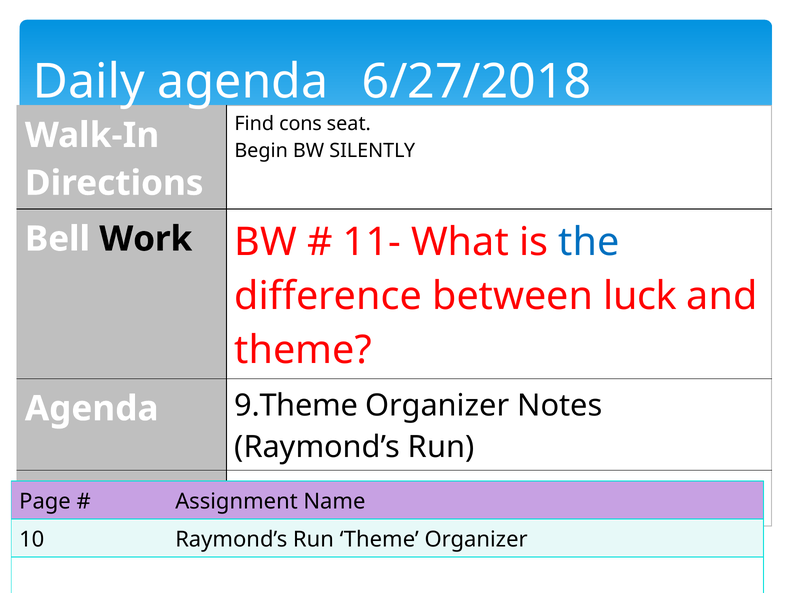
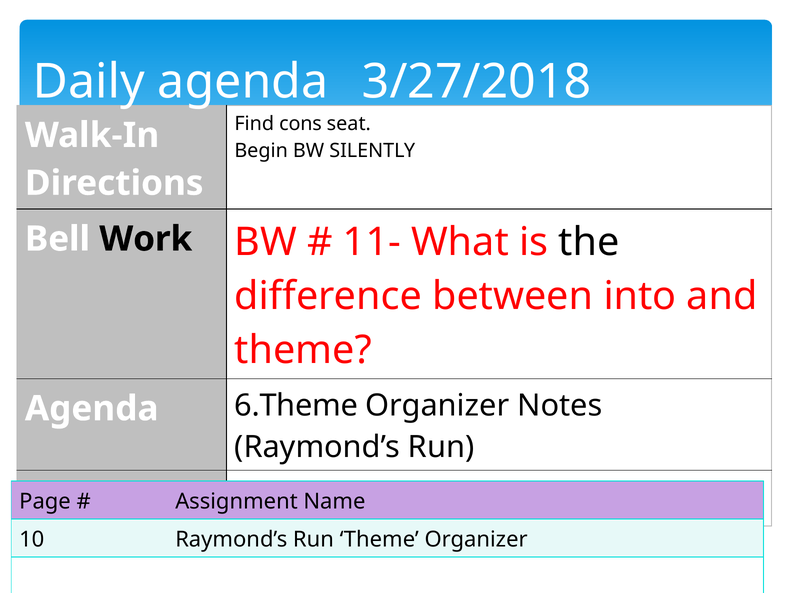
6/27/2018: 6/27/2018 -> 3/27/2018 (477, 82)
the colour: blue -> black (589, 242)
luck: luck -> into (640, 296)
9.Theme: 9.Theme -> 6.Theme (296, 406)
